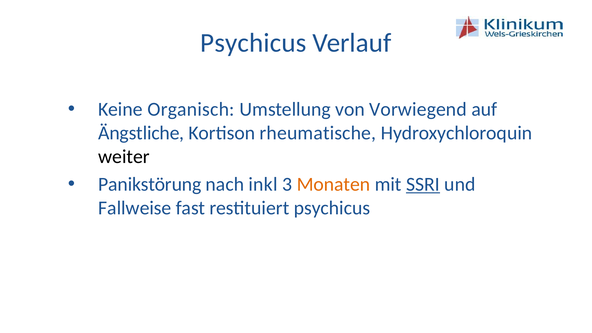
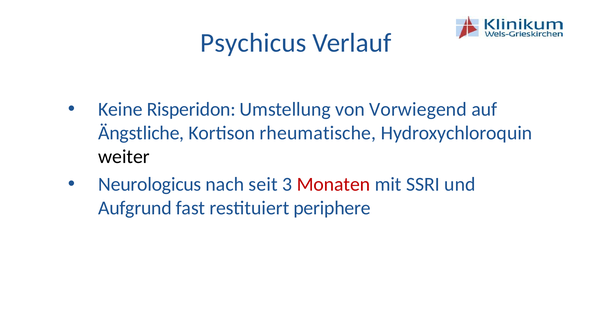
Organisch: Organisch -> Risperidon (191, 109)
Panikstörung: Panikstörung -> Neurologicus (150, 184)
inkl: inkl -> seit (263, 184)
Monaten colour: orange -> red (334, 184)
SSRI underline: present -> none (423, 184)
Fallweise: Fallweise -> Aufgrund (135, 208)
restituiert psychicus: psychicus -> periphere (332, 208)
